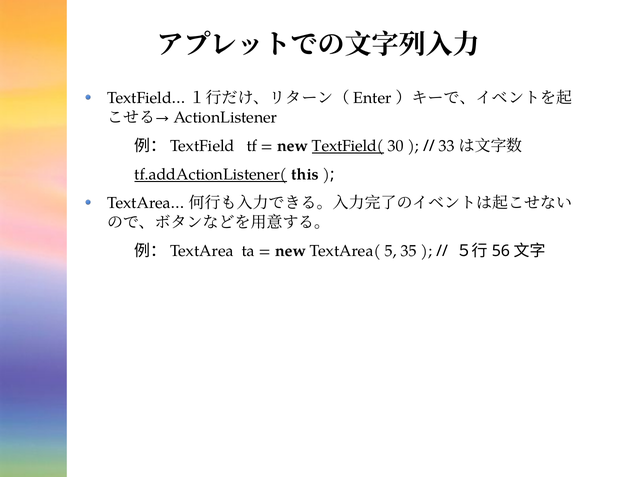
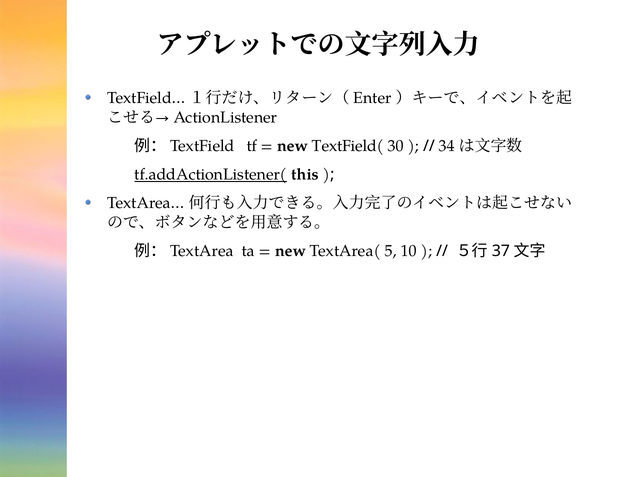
TextField( underline: present -> none (348, 146)
33: 33 -> 34 (447, 146)
35: 35 -> 10 (409, 251)
56: 56 -> 37 (501, 251)
